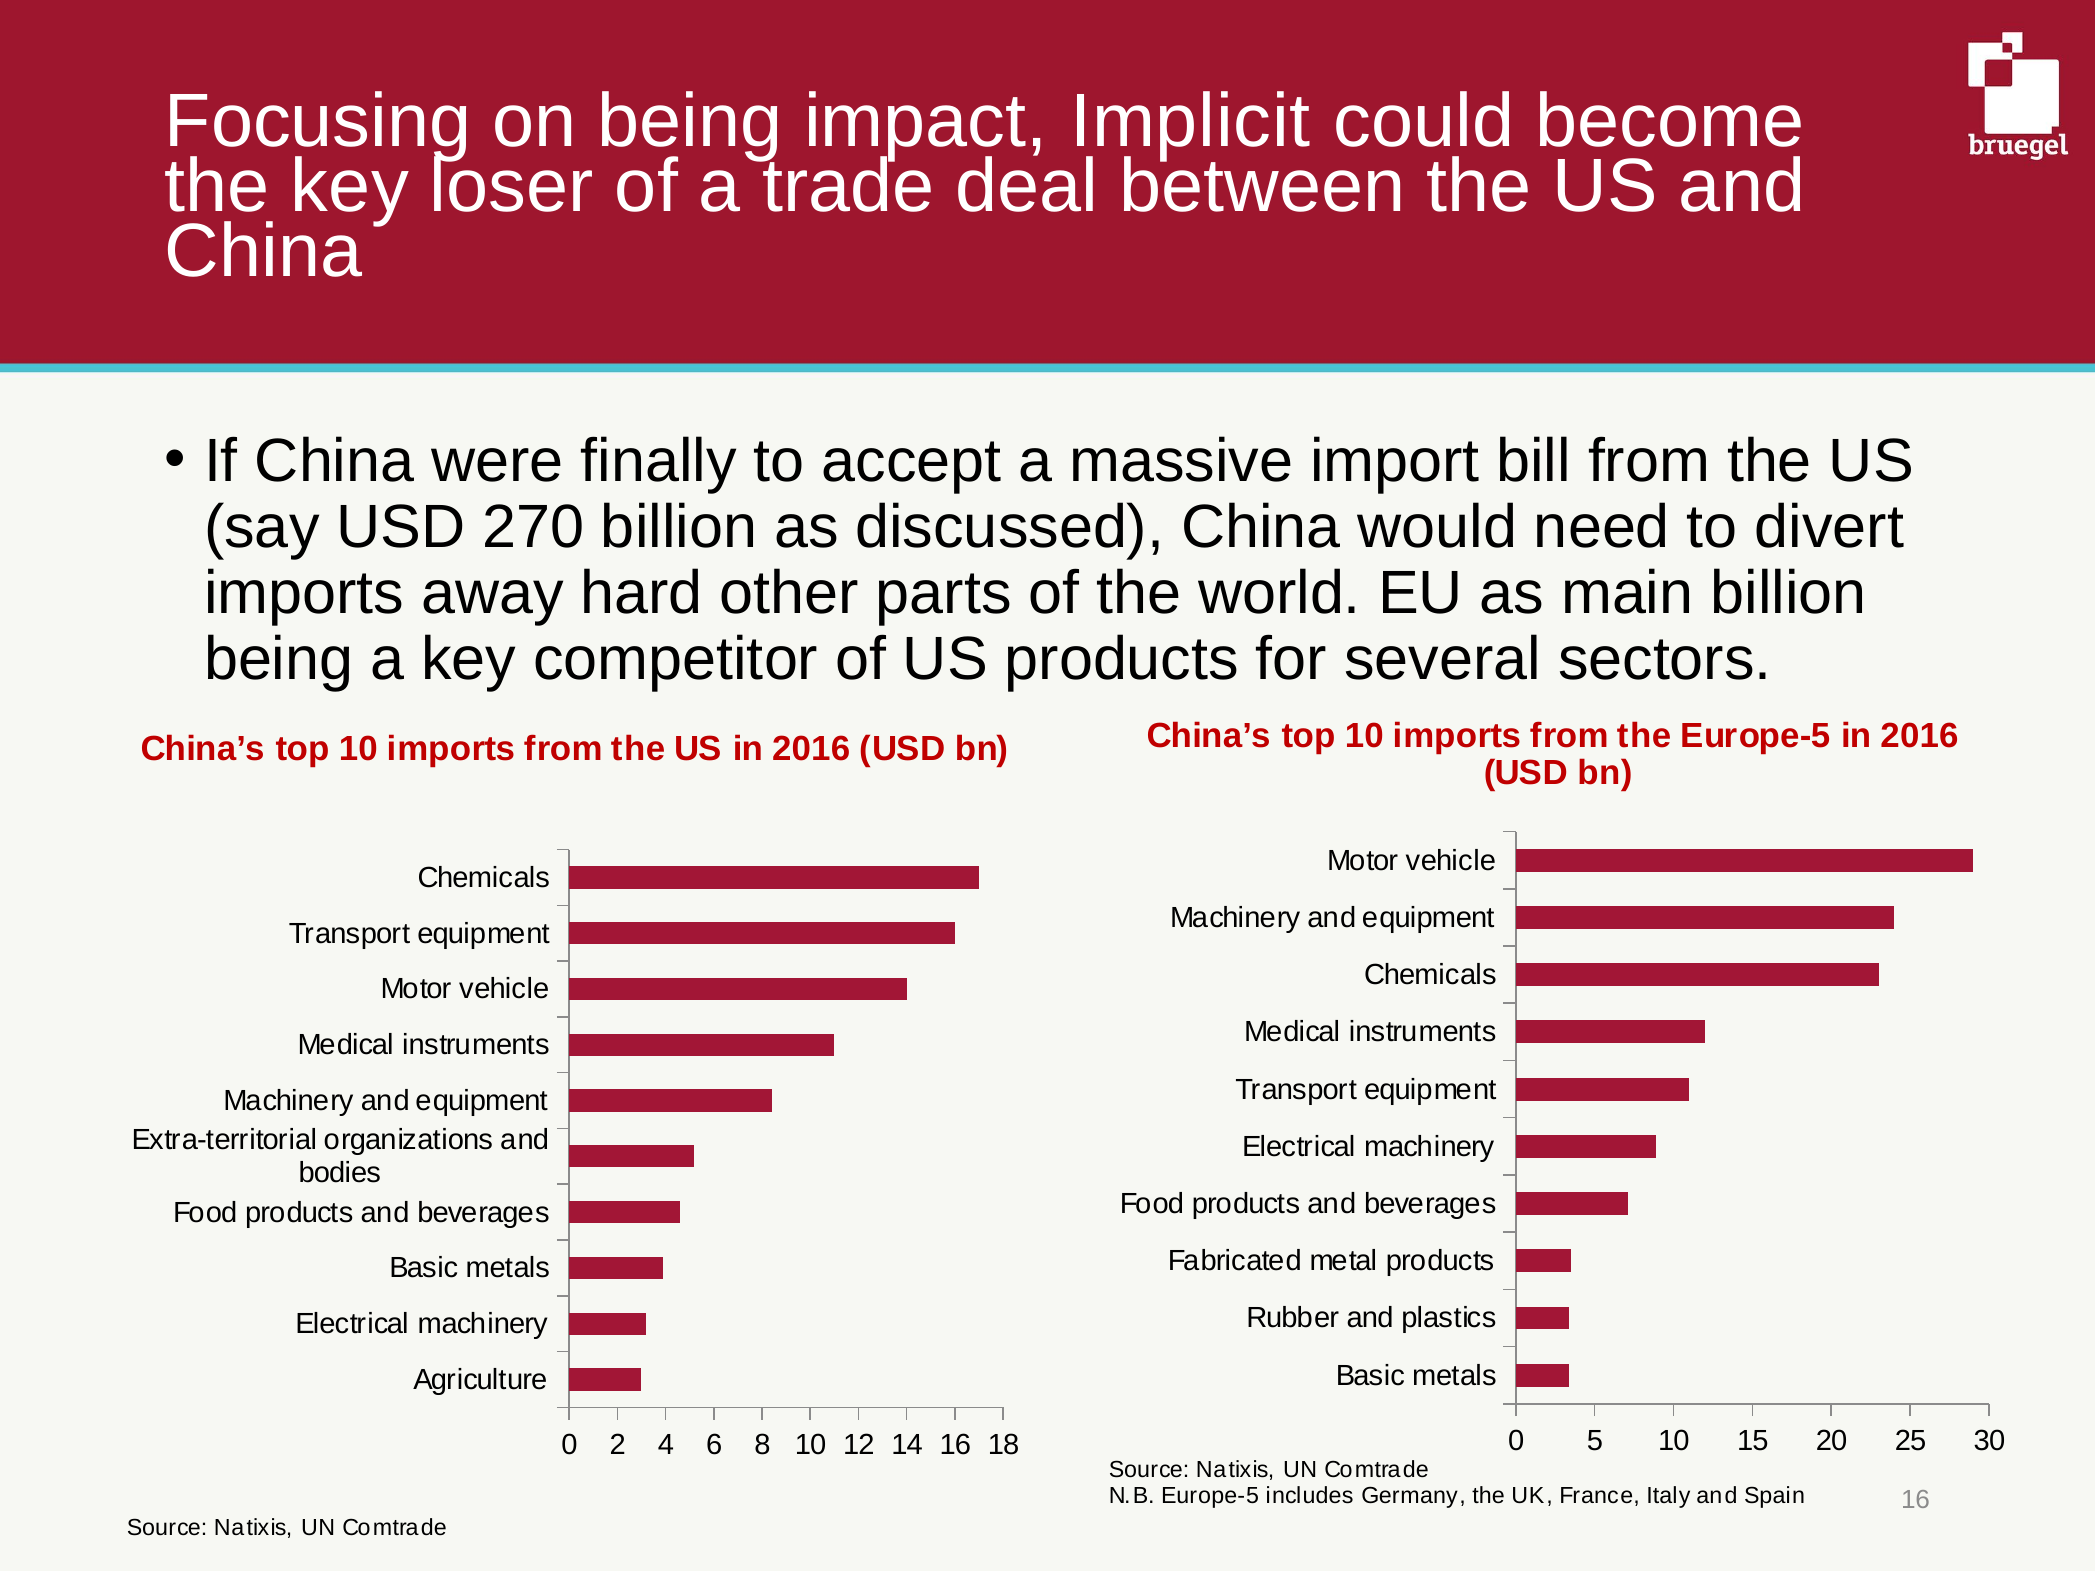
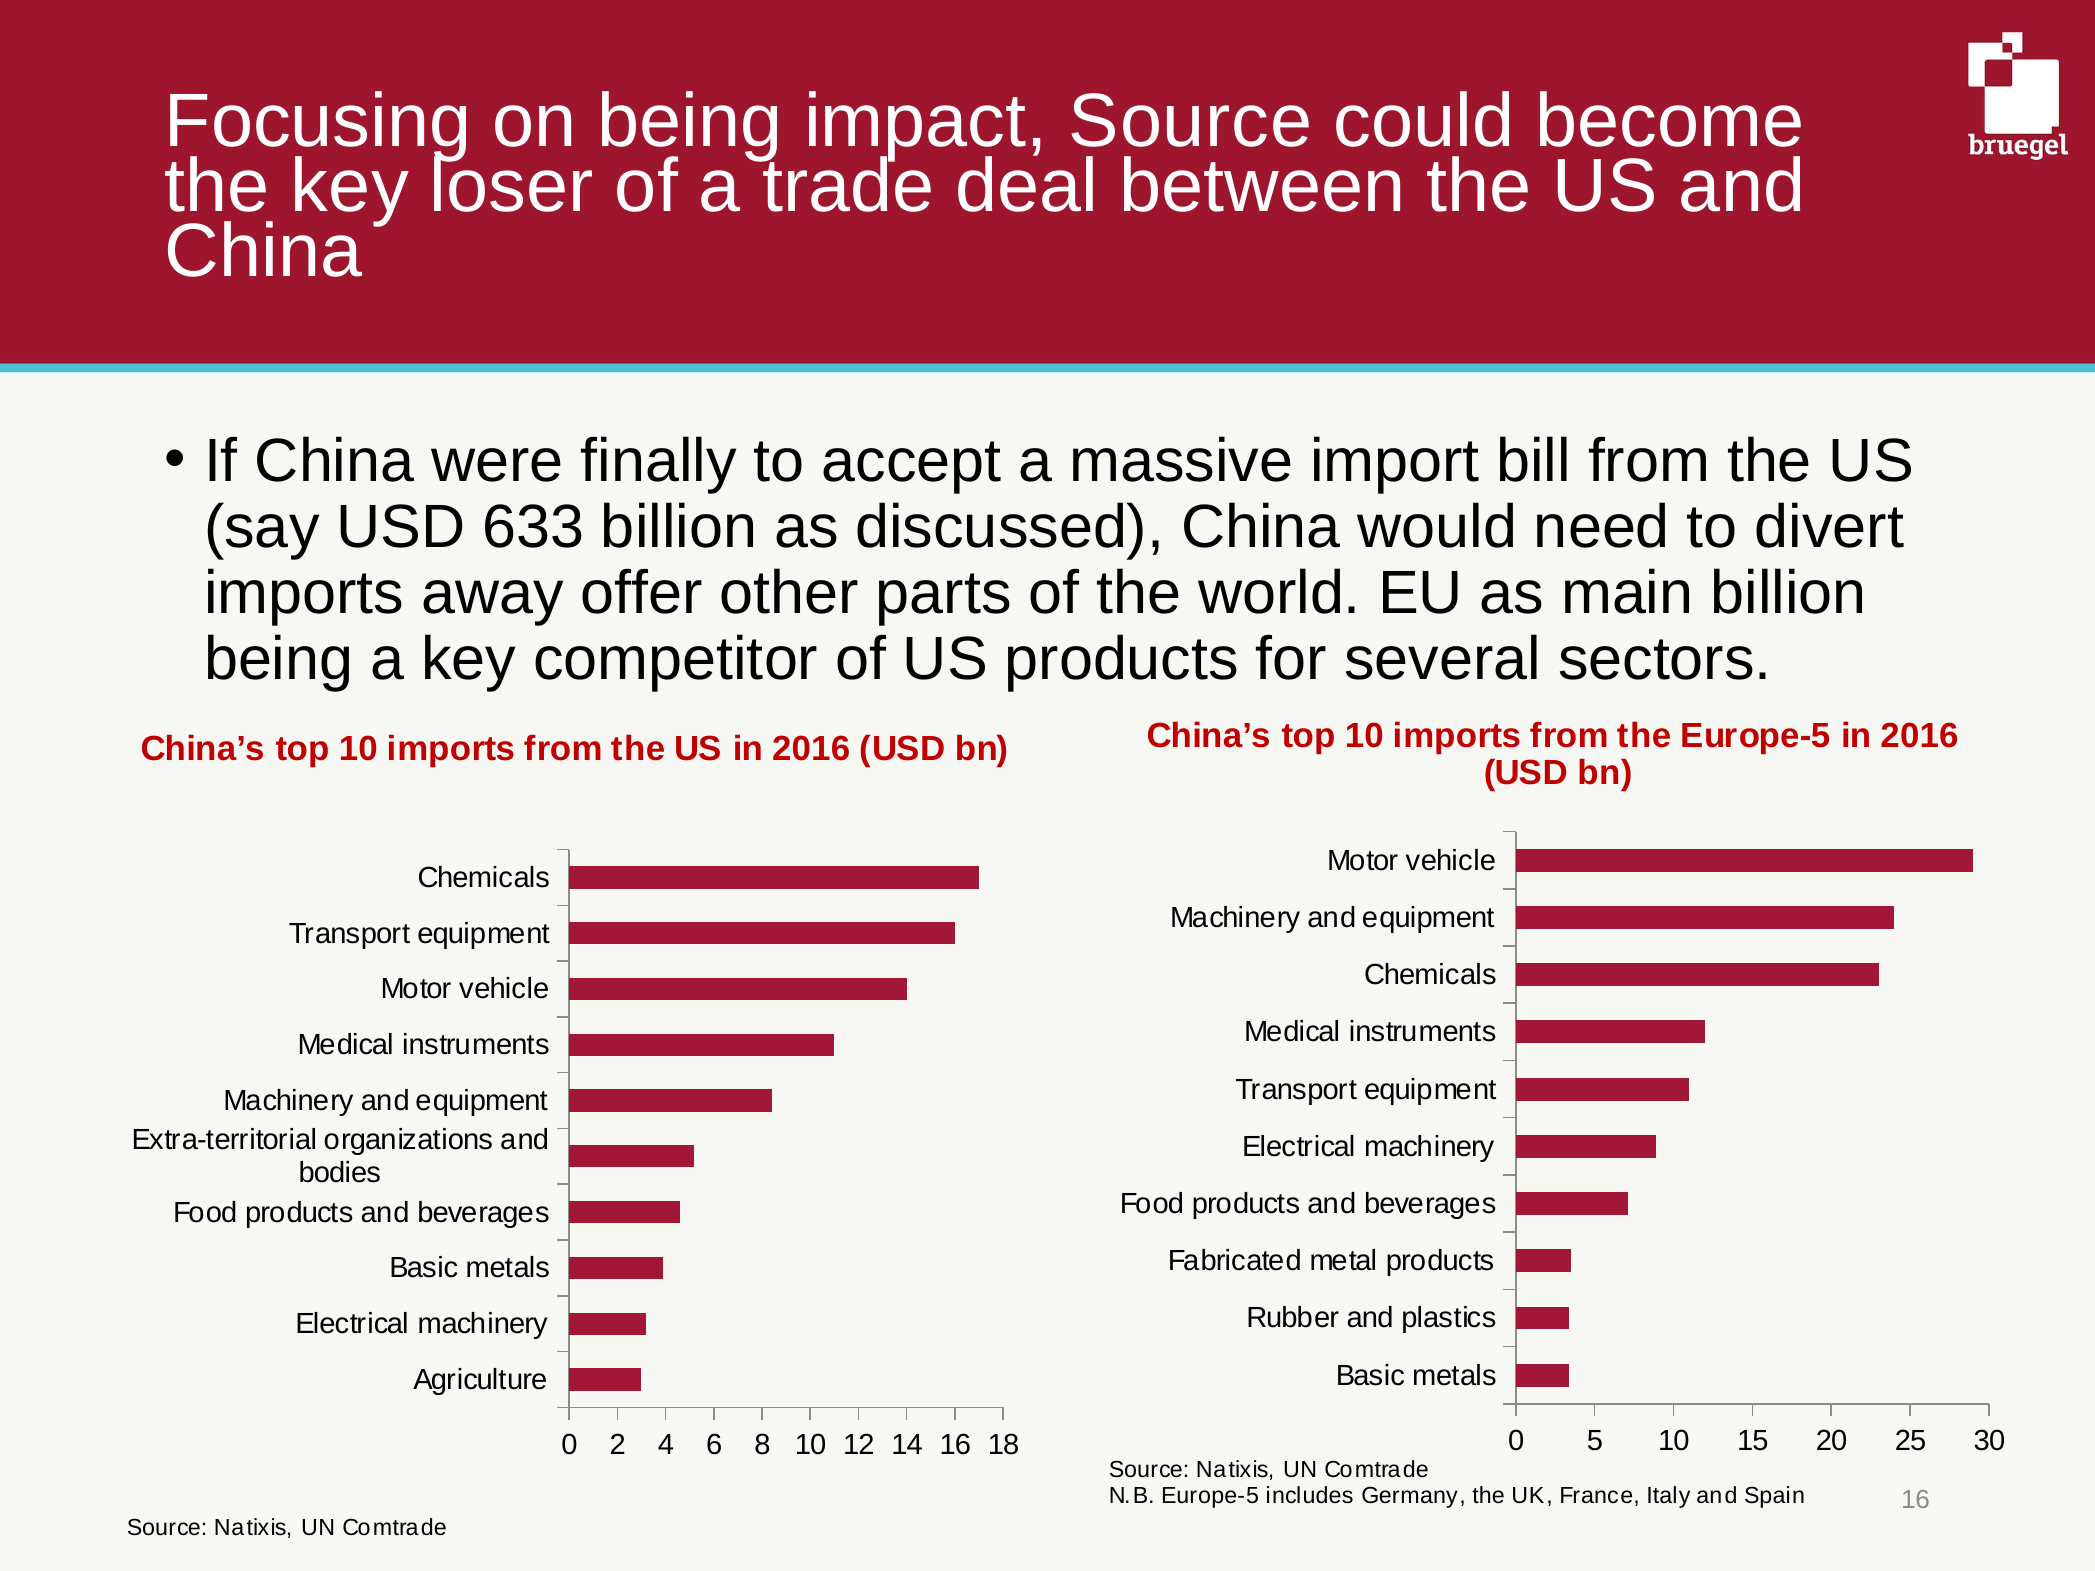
impact Implicit: Implicit -> Source (1191, 121)
270: 270 -> 633 (533, 527)
hard: hard -> offer (642, 593)
